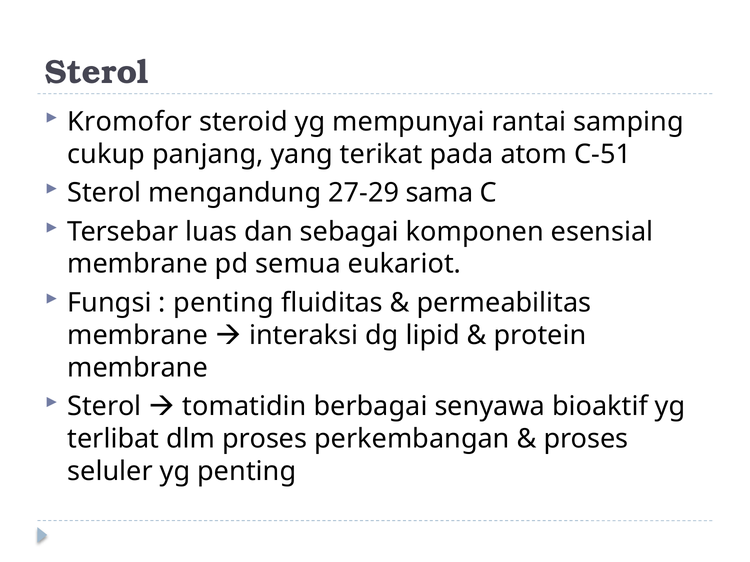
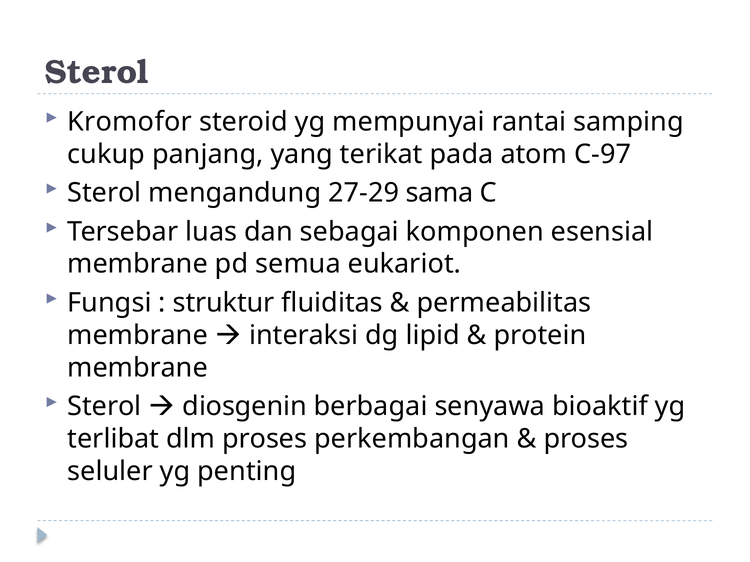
C-51: C-51 -> C-97 (603, 154)
penting: penting -> struktur (224, 303)
tomatidin: tomatidin -> diosgenin (245, 407)
